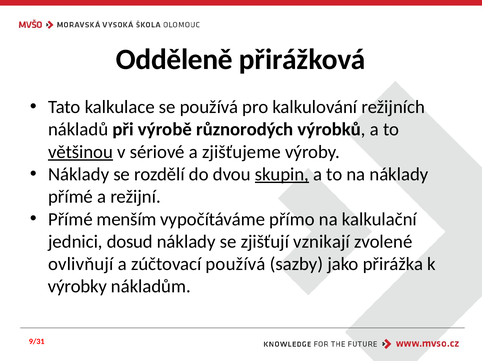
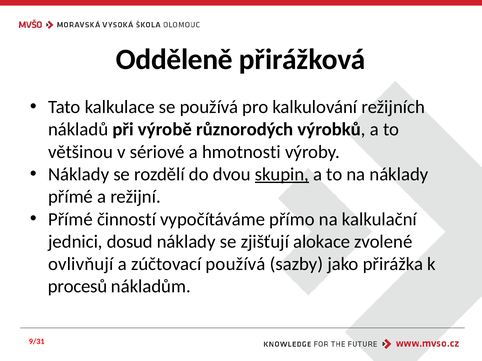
většinou underline: present -> none (81, 152)
zjišťujeme: zjišťujeme -> hmotnosti (241, 152)
menším: menším -> činností (126, 219)
vznikají: vznikají -> alokace (322, 242)
výrobky: výrobky -> procesů (77, 287)
